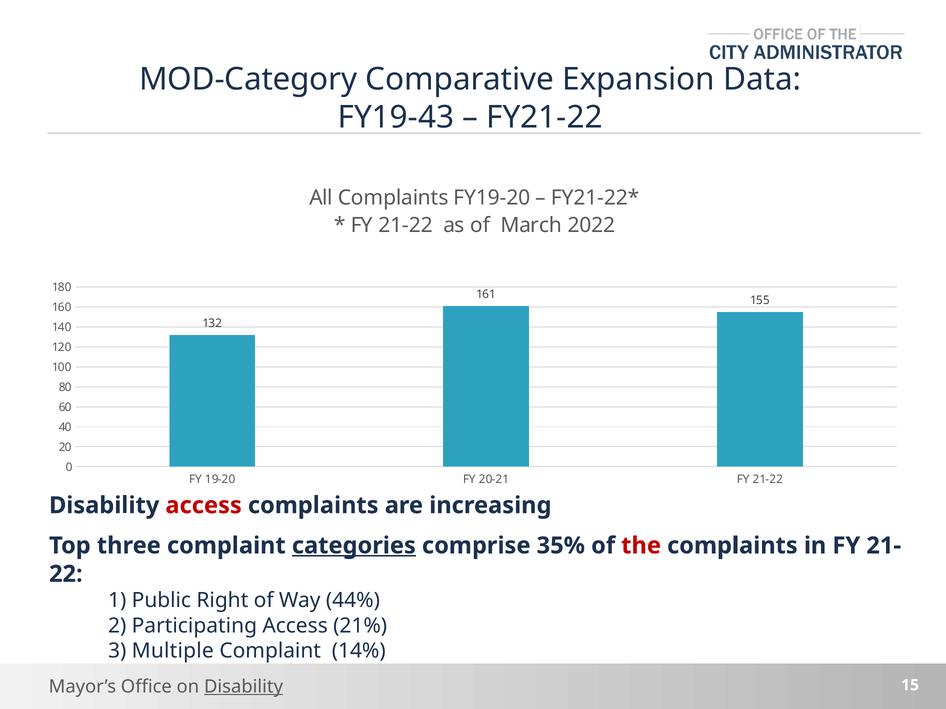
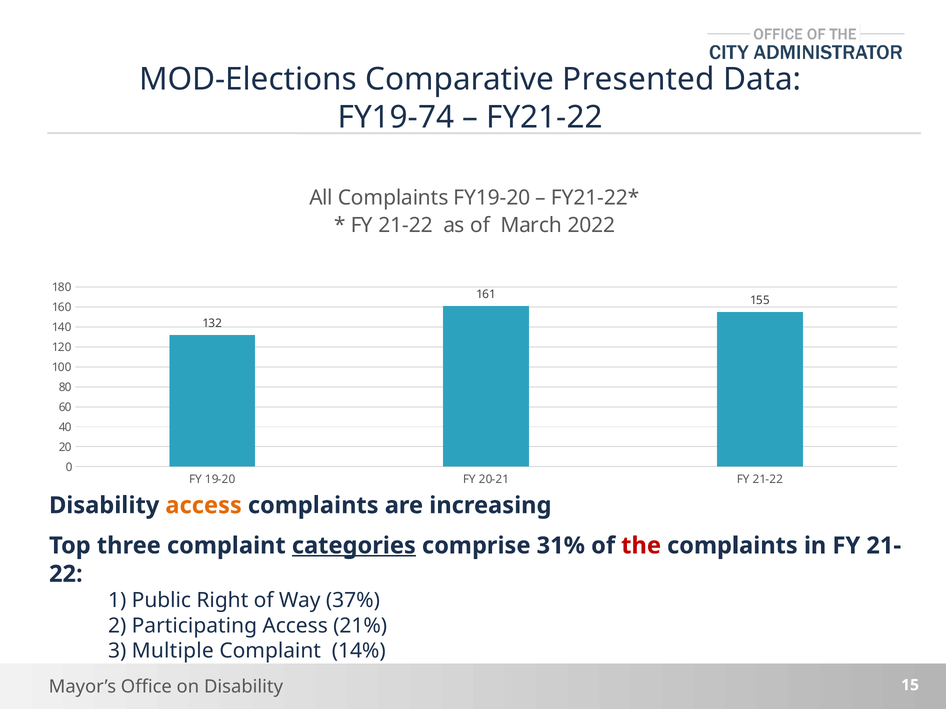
MOD-Category: MOD-Category -> MOD-Elections (248, 79)
Expansion: Expansion -> Presented (638, 79)
FY19-43: FY19-43 -> FY19-74 (396, 117)
access colour: red -> orange (204, 506)
35%: 35% -> 31% (561, 546)
44%: 44% -> 37% (353, 601)
Disability underline: present -> none (244, 687)
